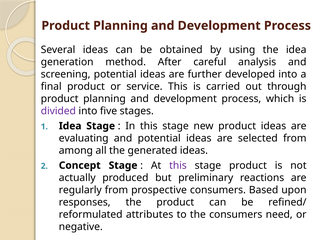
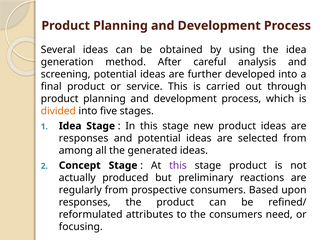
divided colour: purple -> orange (58, 111)
evaluating: evaluating -> responses (84, 138)
negative: negative -> focusing (81, 227)
